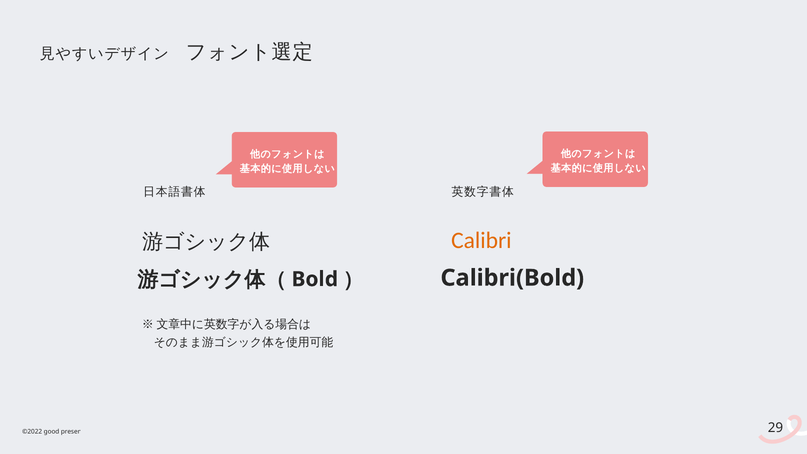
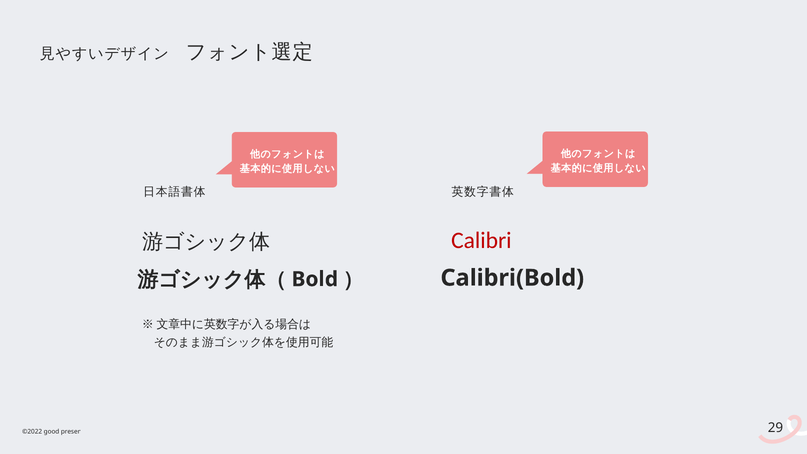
Calibri colour: orange -> red (481, 240)
